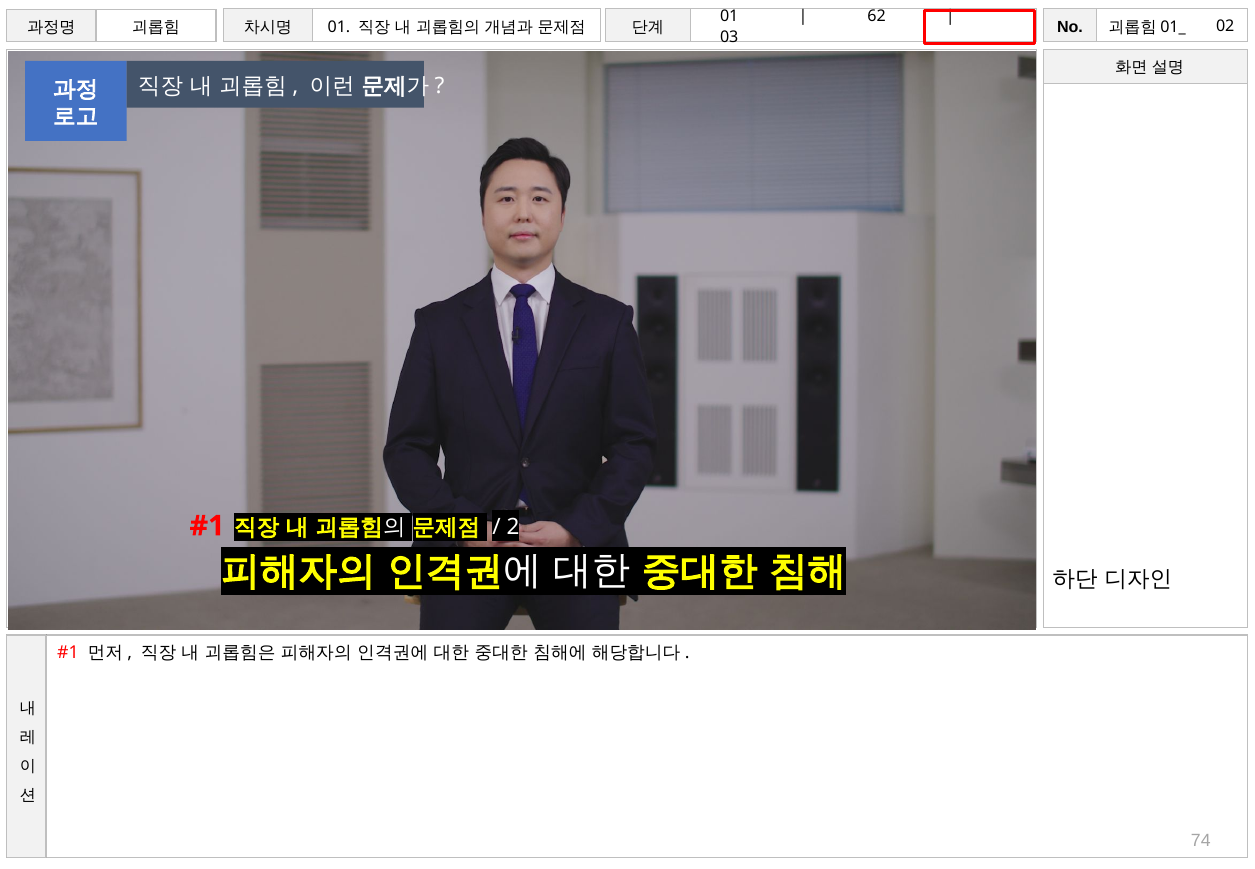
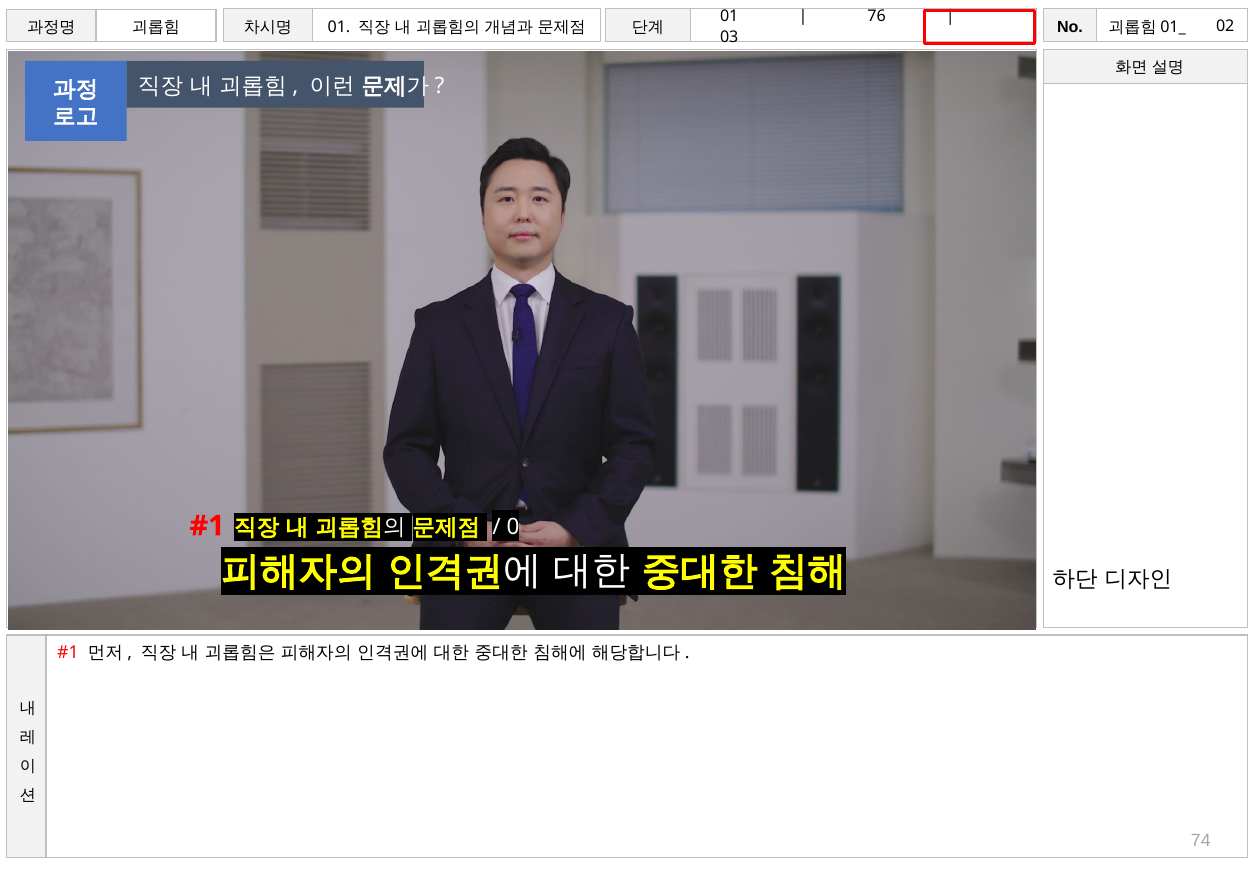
62: 62 -> 76 (877, 16)
2: 2 -> 0 (513, 527)
